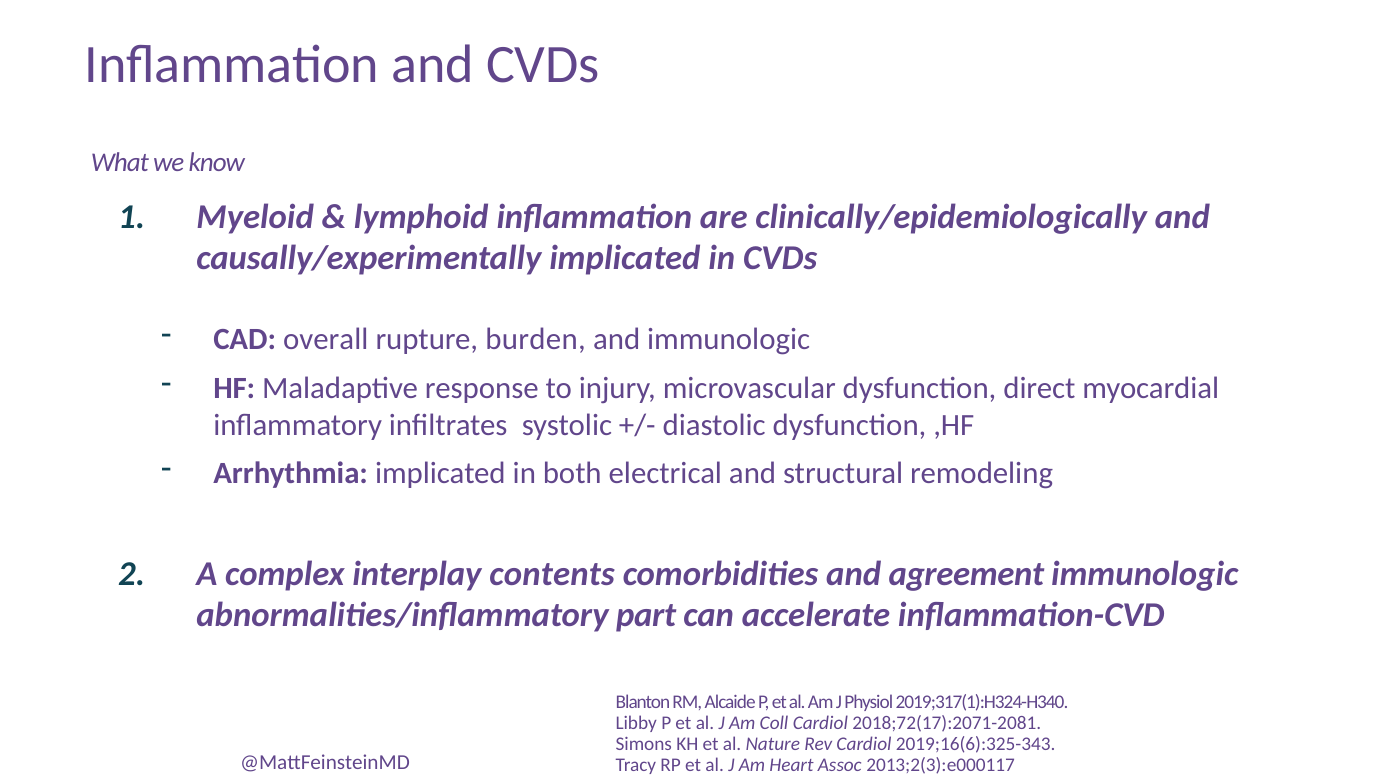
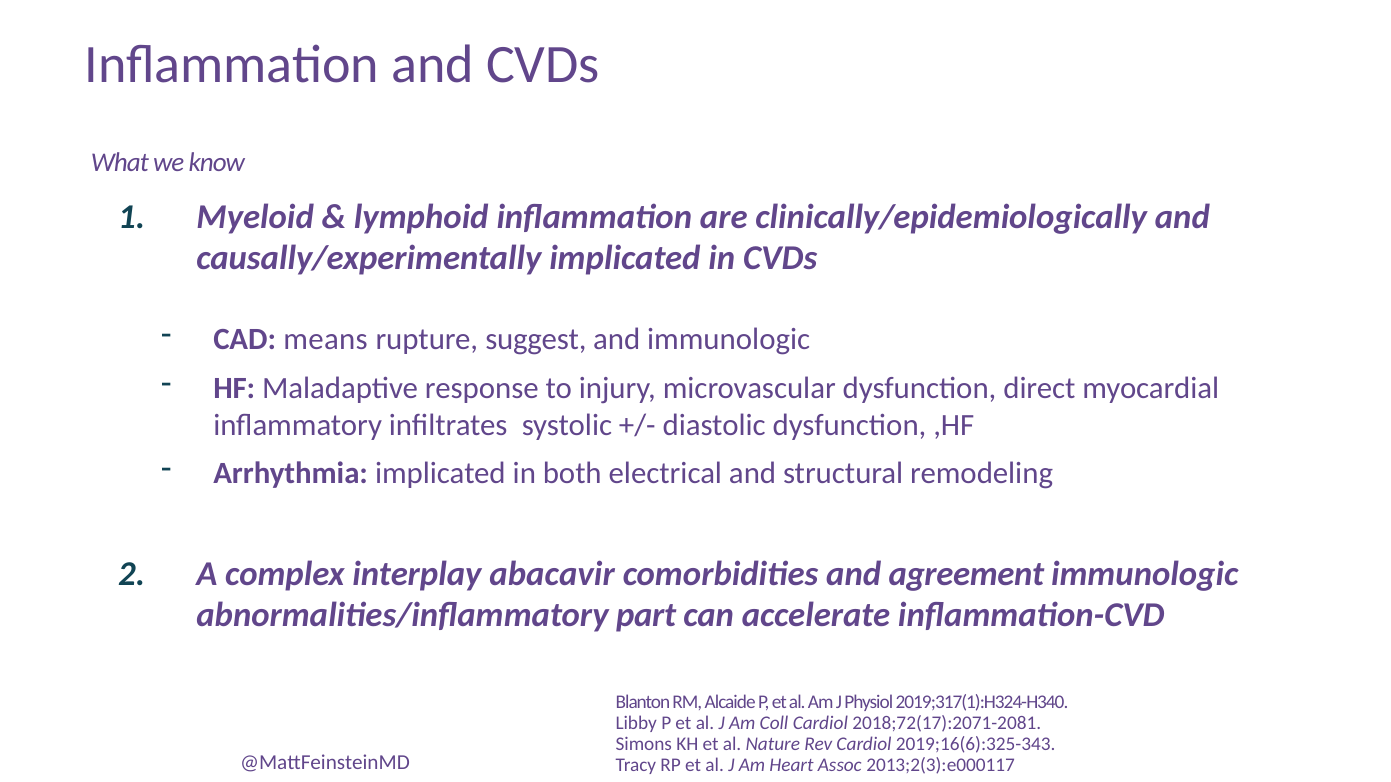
overall: overall -> means (326, 339)
burden: burden -> suggest (536, 339)
contents: contents -> abacavir (552, 574)
